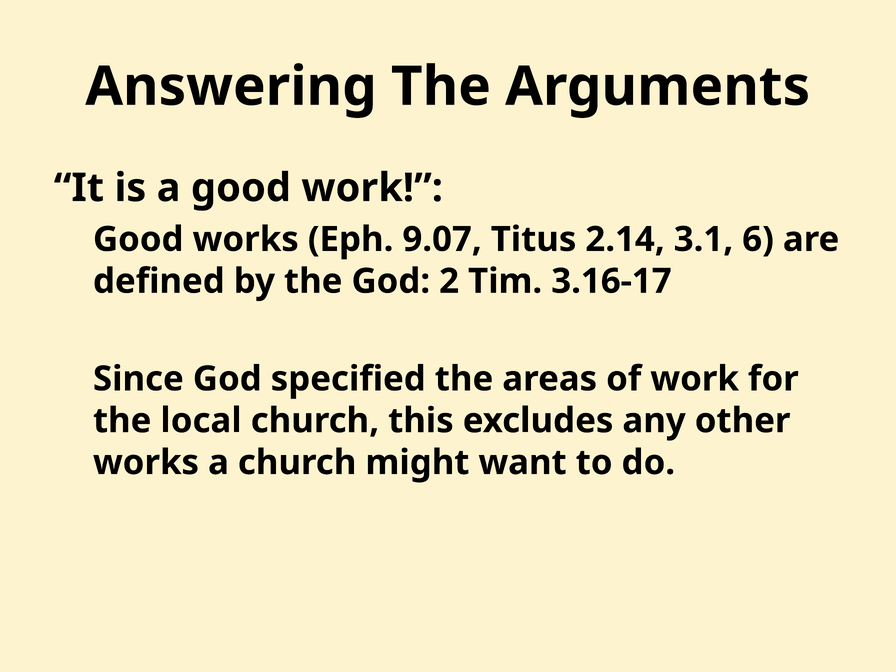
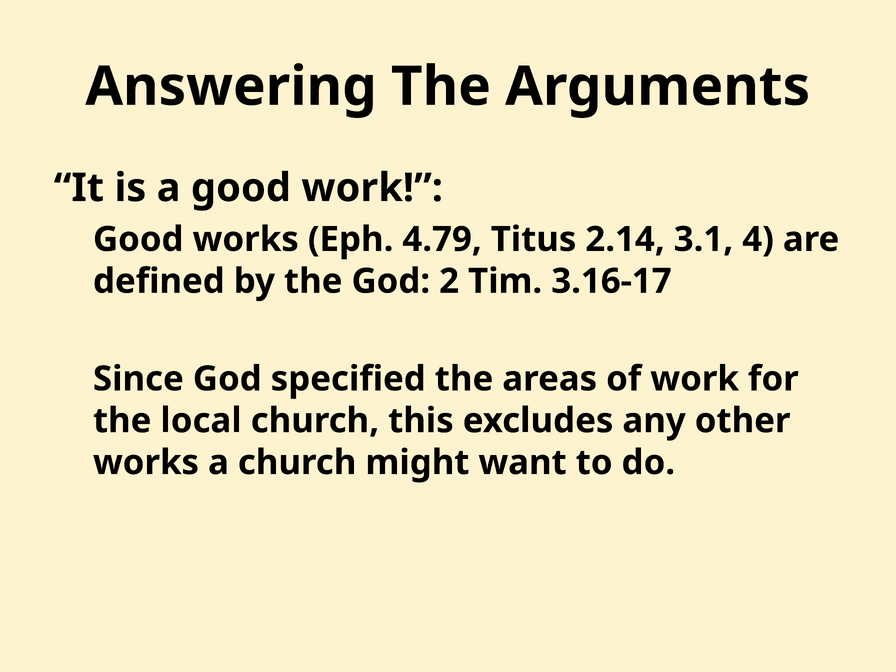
9.07: 9.07 -> 4.79 (442, 239)
6: 6 -> 4 (758, 239)
